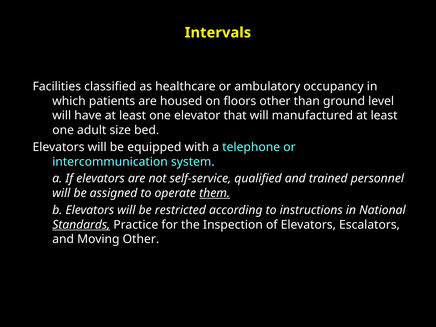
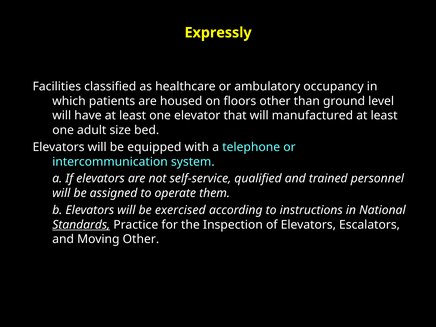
Intervals: Intervals -> Expressly (218, 33)
them underline: present -> none (215, 193)
restricted: restricted -> exercised (180, 210)
